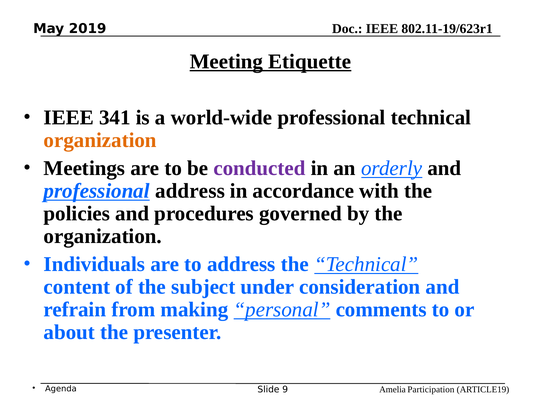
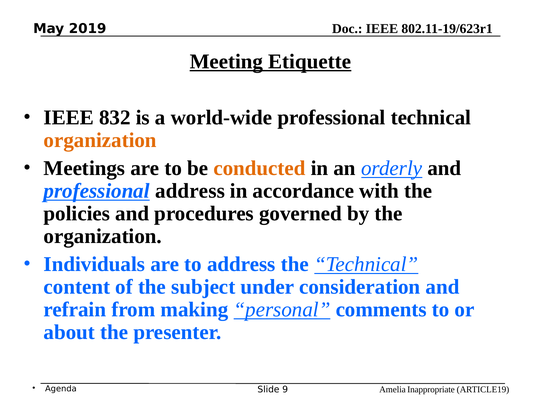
341: 341 -> 832 (115, 118)
conducted colour: purple -> orange (259, 168)
Participation: Participation -> Inappropriate (431, 389)
